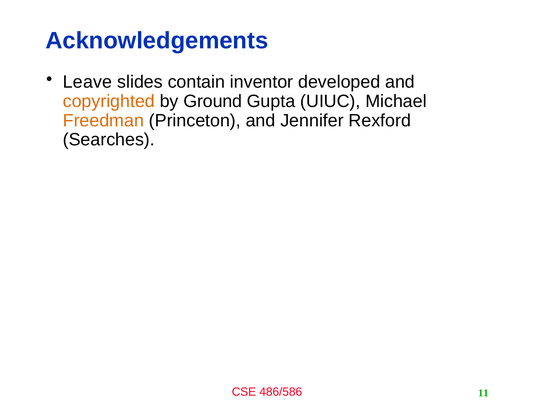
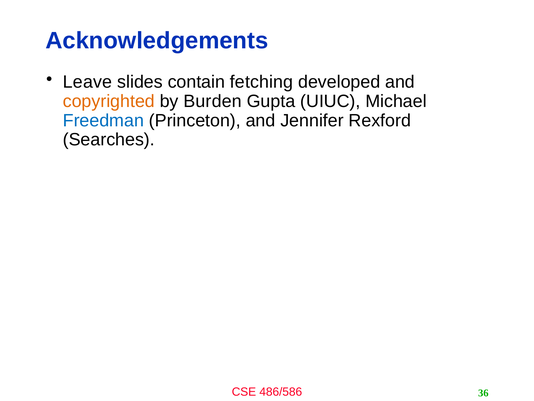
inventor: inventor -> fetching (262, 82)
Ground: Ground -> Burden (213, 101)
Freedman colour: orange -> blue (103, 120)
11: 11 -> 36 (483, 393)
